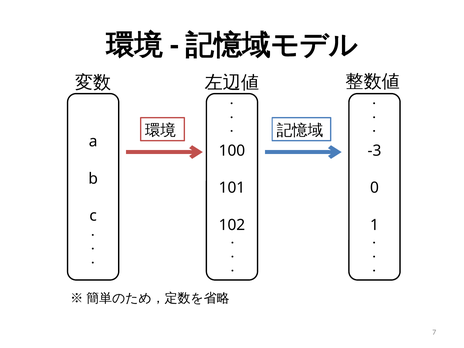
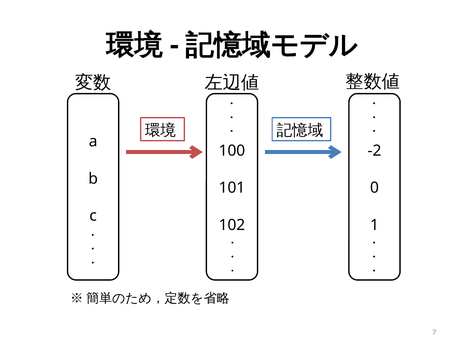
-3: -3 -> -2 (374, 151)
